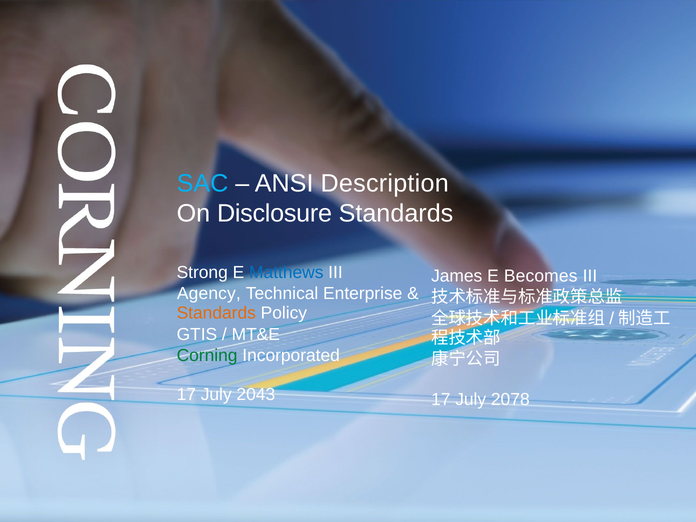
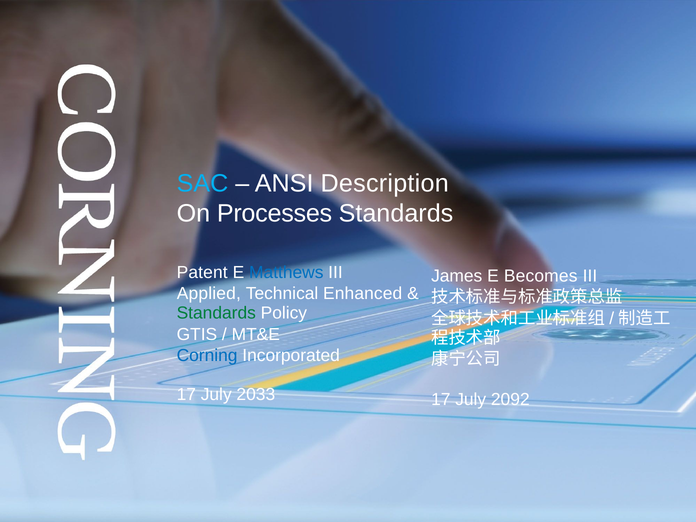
Disclosure: Disclosure -> Processes (275, 214)
Strong: Strong -> Patent (202, 272)
Agency: Agency -> Applied (209, 294)
Enterprise: Enterprise -> Enhanced (363, 294)
Standards colour: orange -> green (216, 313)
Corning colour: green -> blue (207, 356)
2043: 2043 -> 2033 (256, 394)
2078: 2078 -> 2092 (510, 400)
